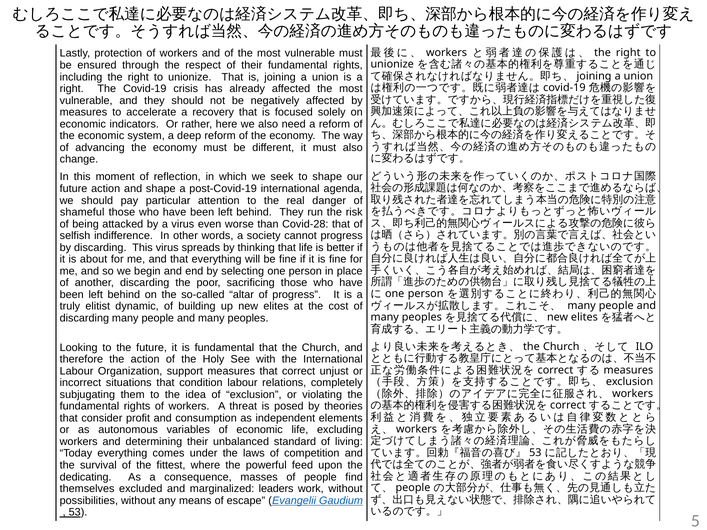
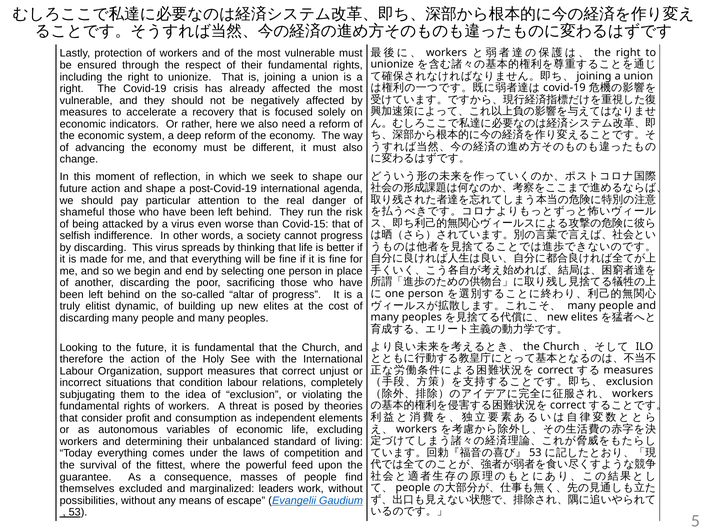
Covid-28: Covid-28 -> Covid-15 (305, 224)
about: about -> made (94, 259)
dedicating: dedicating -> guarantee (86, 477)
